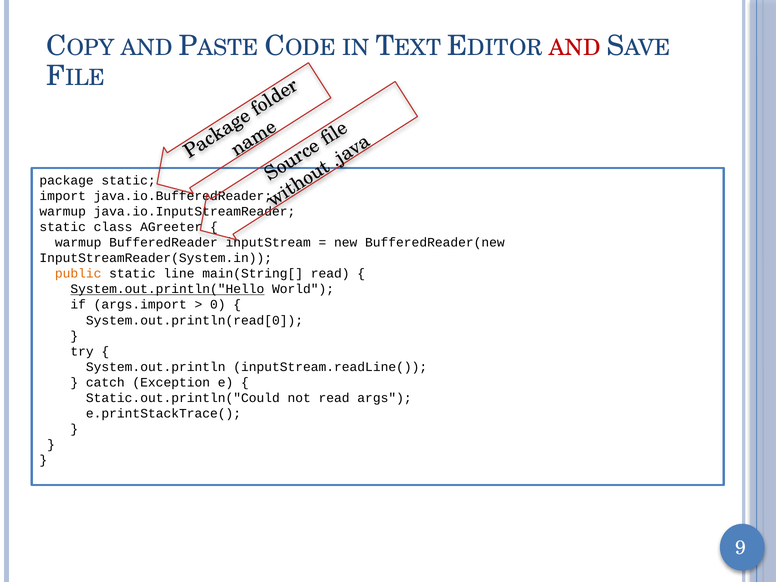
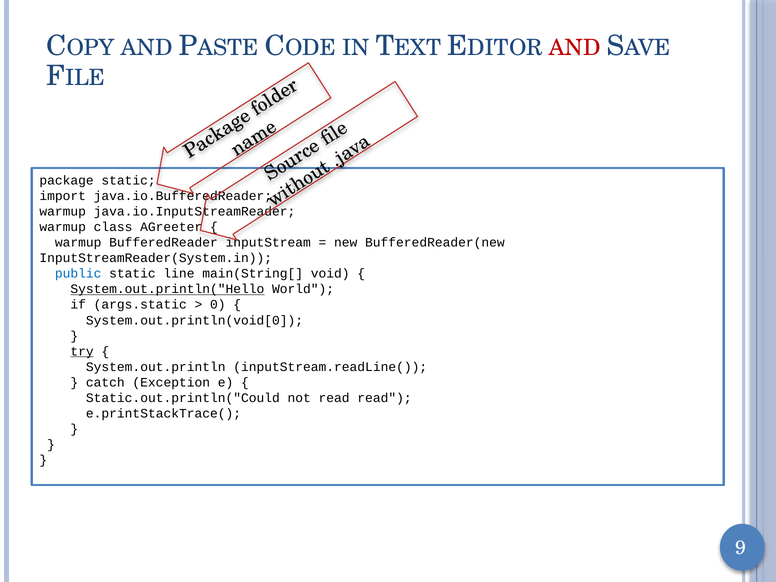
static: static -> warmup (63, 227)
public colour: orange -> blue (78, 274)
main(String[ read: read -> void (330, 274)
args.import: args.import -> args.static (140, 305)
System.out.println(read[0: System.out.println(read[0 -> System.out.println(void[0 (195, 320)
try underline: none -> present (82, 351)
read args: args -> read (385, 398)
